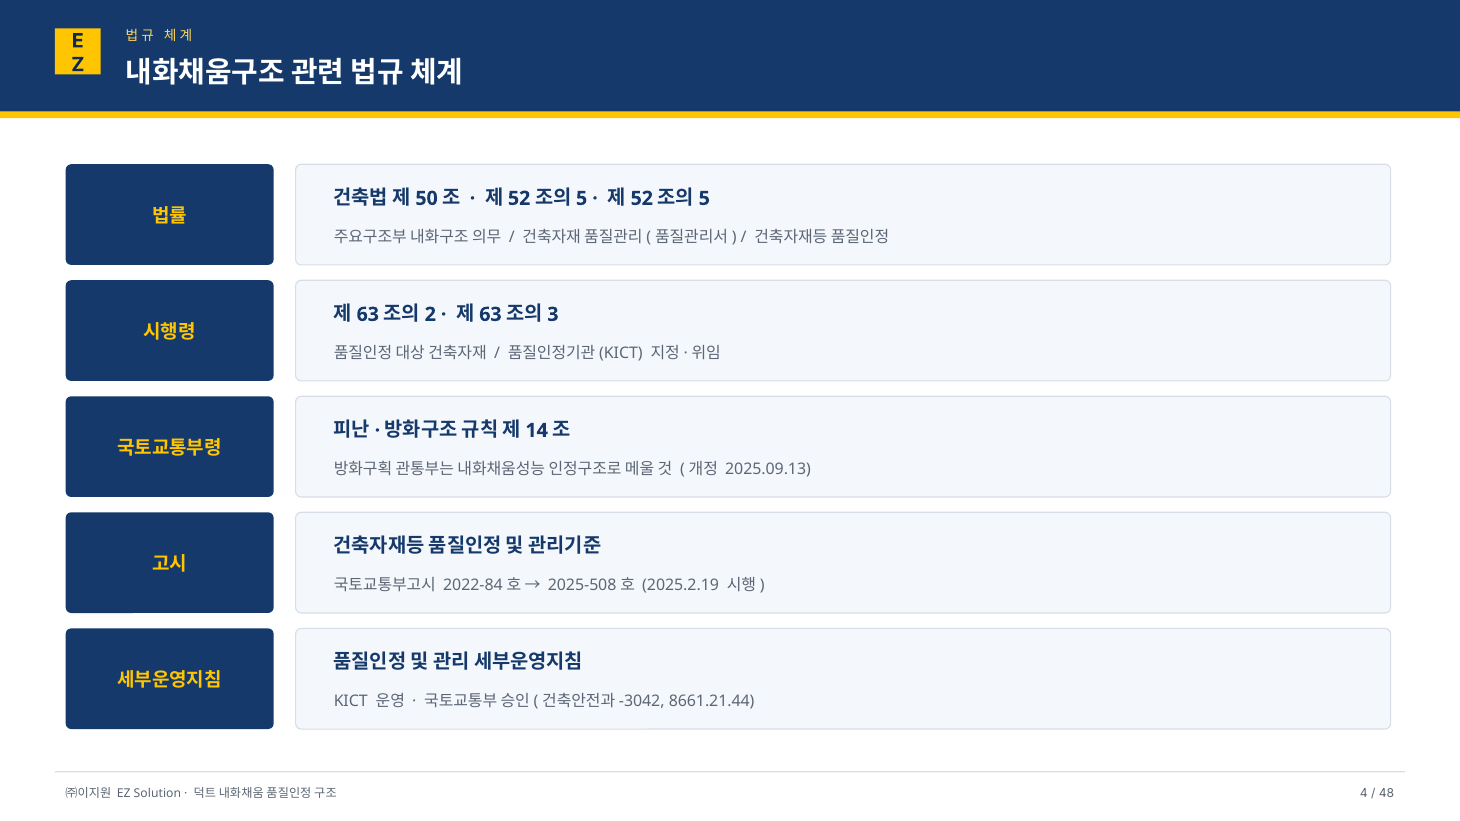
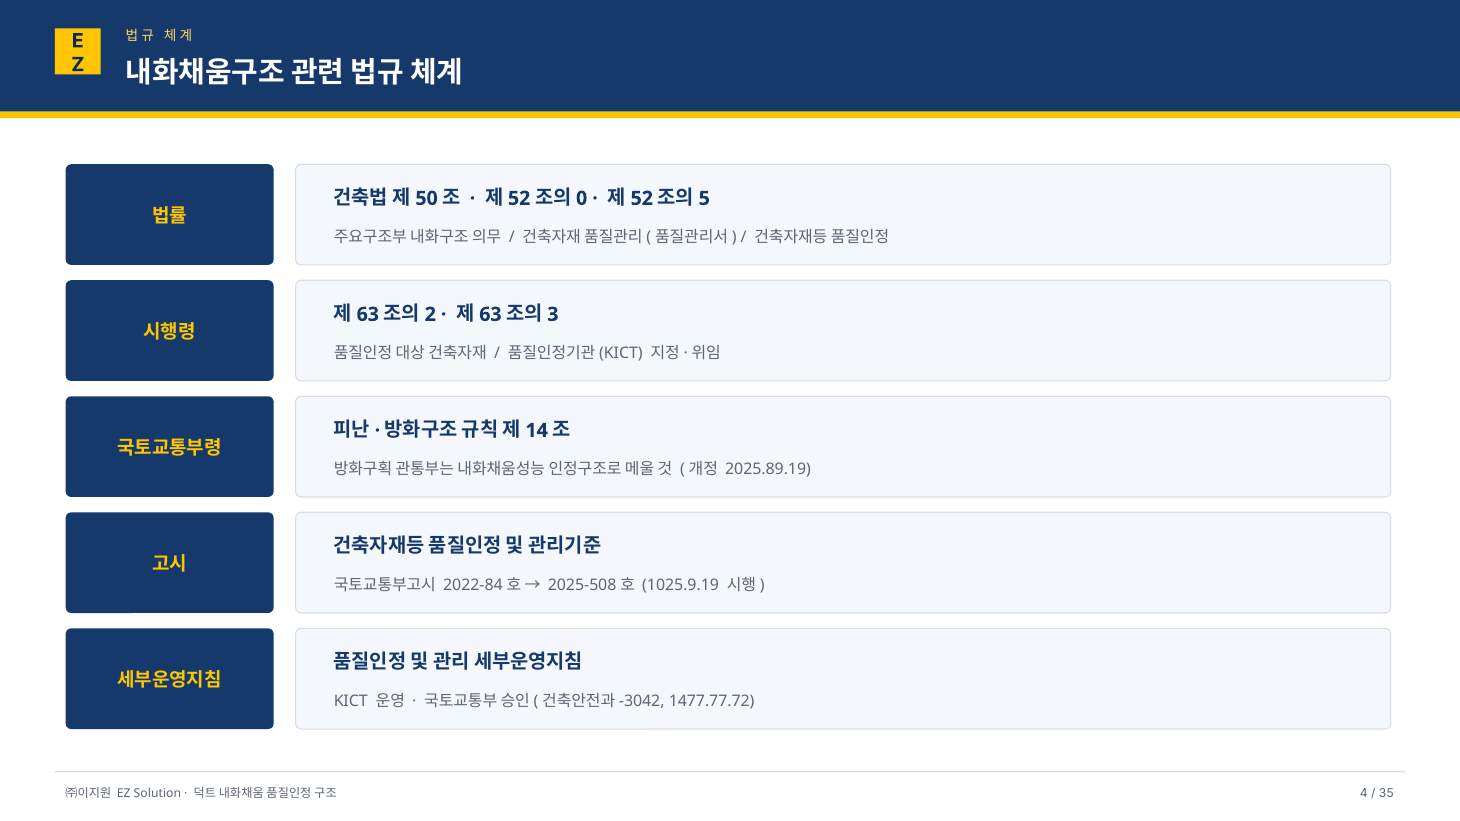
5: 5 -> 0 (582, 198)
2025.09.13: 2025.09.13 -> 2025.89.19 (768, 470)
2025.2.19: 2025.2.19 -> 1025.9.19 (681, 586)
8661.21.44: 8661.21.44 -> 1477.77.72 (712, 702)
48: 48 -> 35 (1386, 794)
